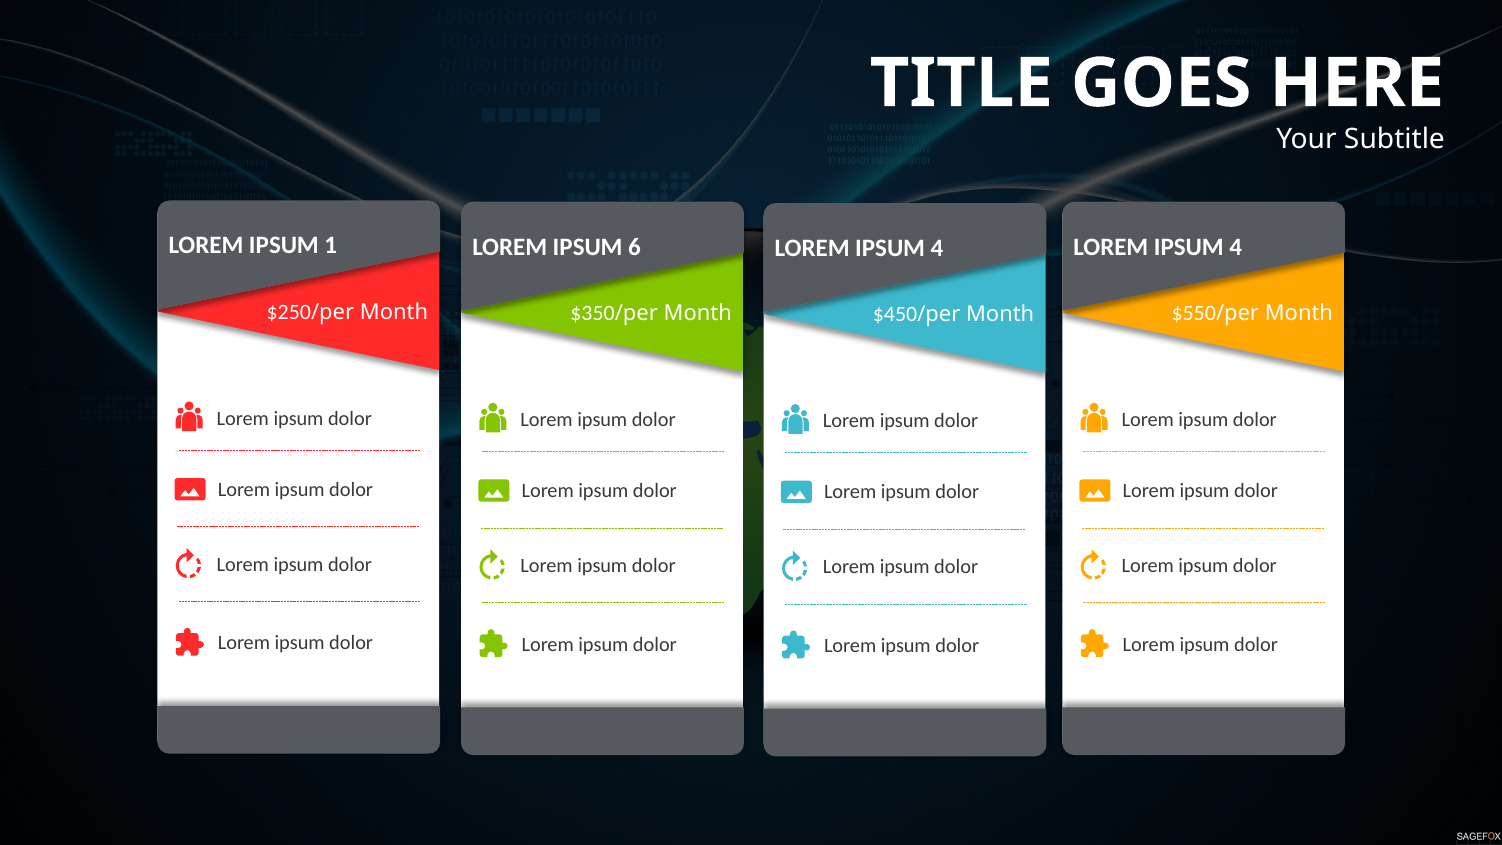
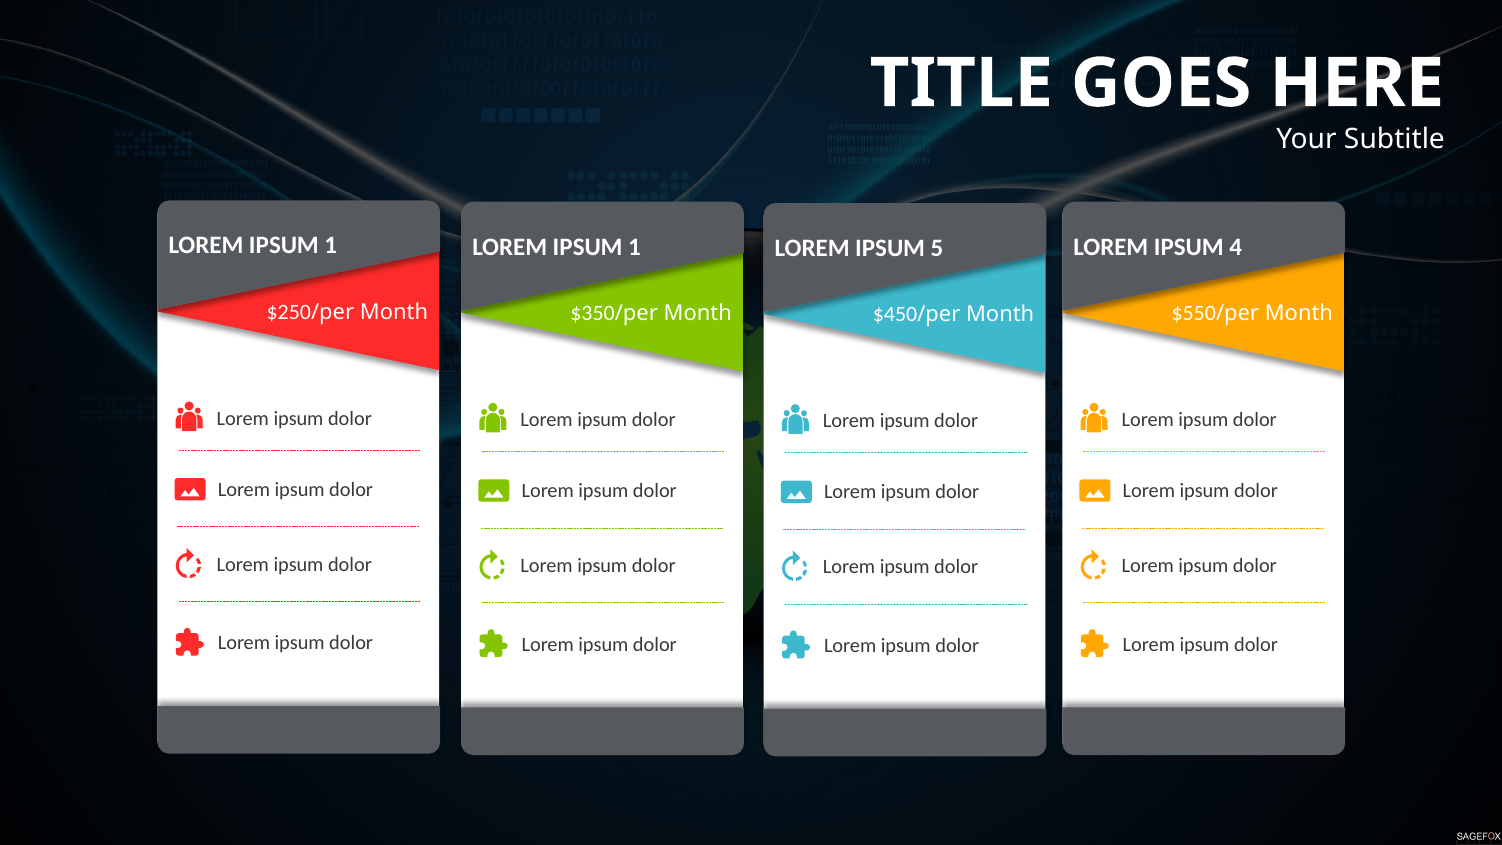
6: 6 -> 1 (635, 247)
4: 4 -> 5 (937, 248)
